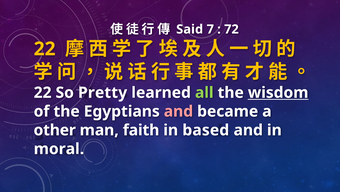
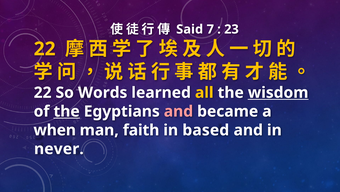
72: 72 -> 23 (231, 29)
Pretty: Pretty -> Words (103, 92)
all colour: light green -> yellow (204, 92)
the underline: none -> present (67, 111)
other: other -> when (55, 130)
moral: moral -> never (59, 148)
